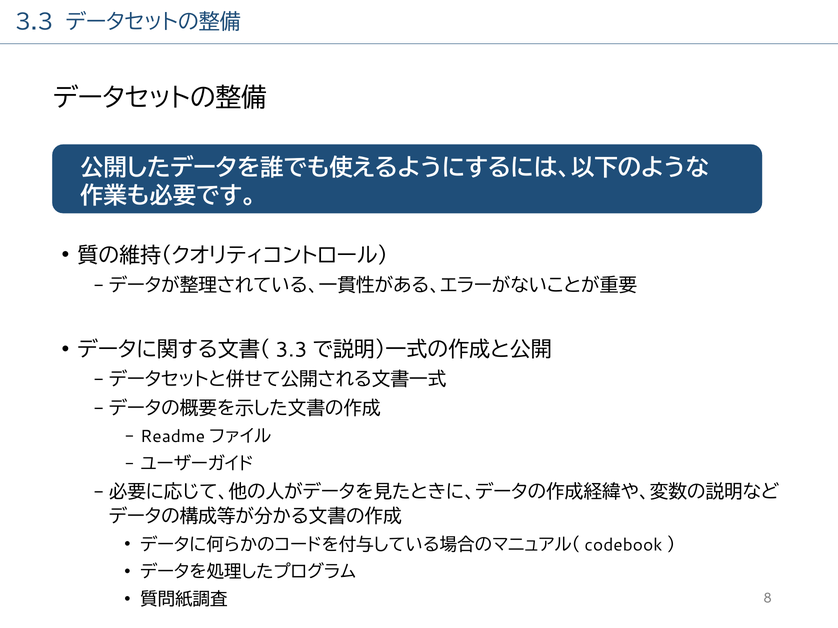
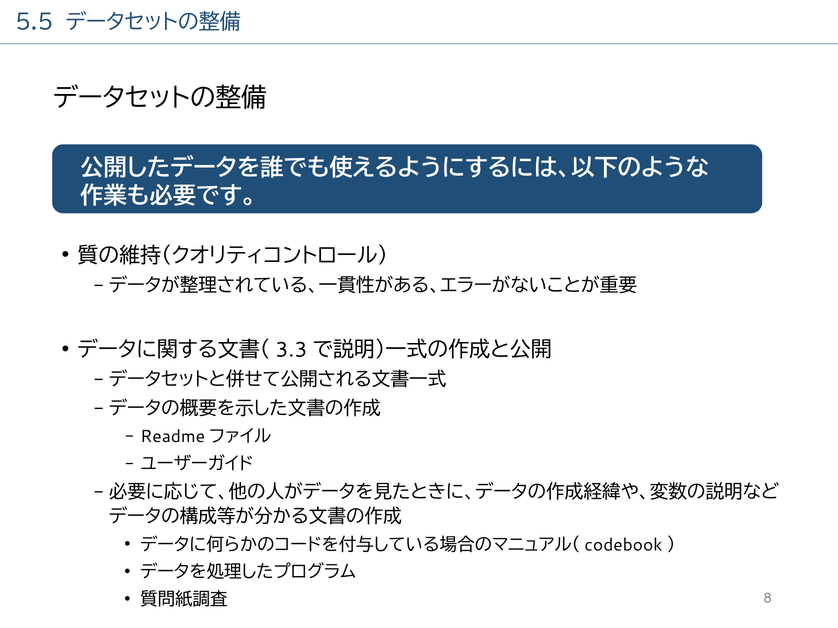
3.3: 3.3 -> 5.5 (34, 22)
